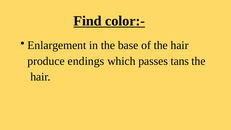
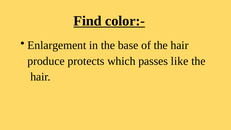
endings: endings -> protects (86, 61)
tans: tans -> like (180, 61)
